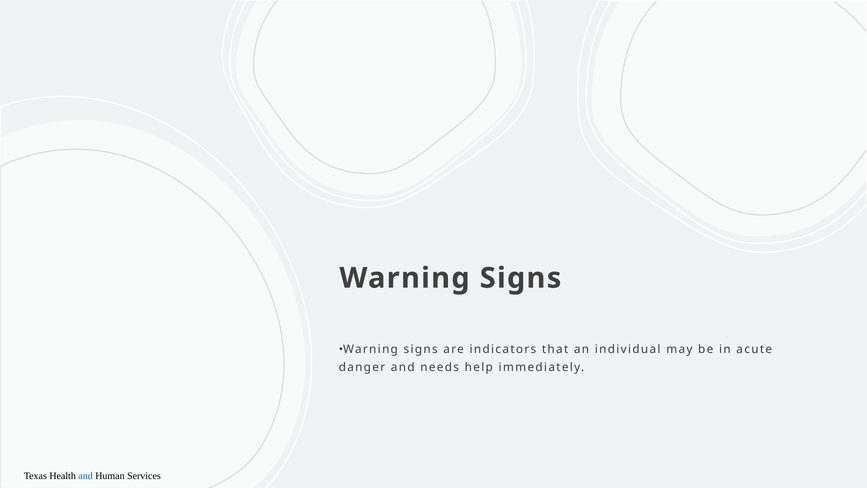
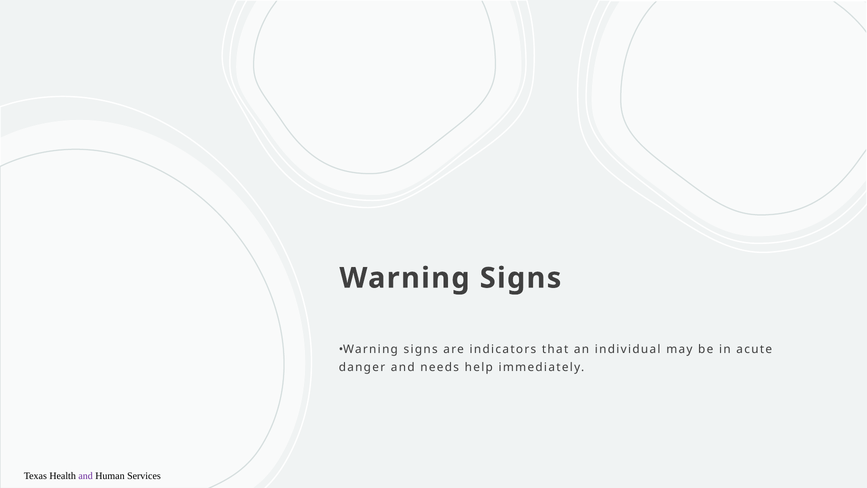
and colour: blue -> purple (86, 476)
